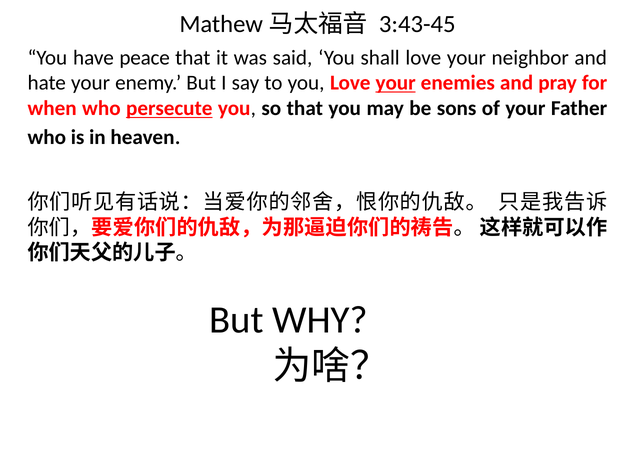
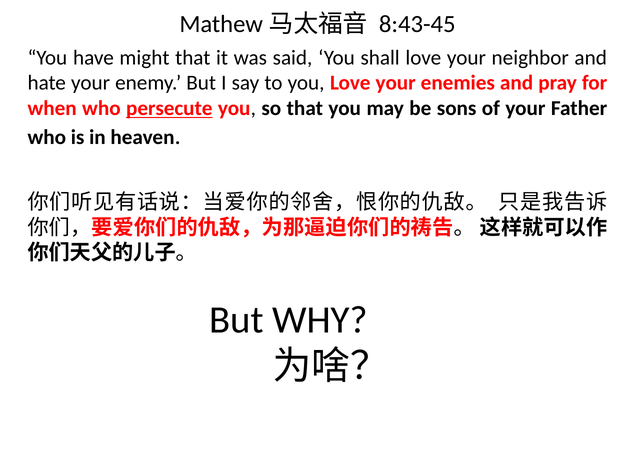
3:43-45: 3:43-45 -> 8:43-45 (417, 24)
peace: peace -> might (144, 58)
your underline: present -> none (396, 83)
